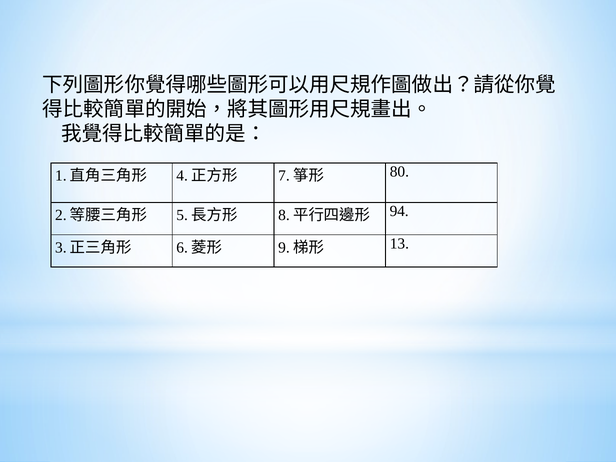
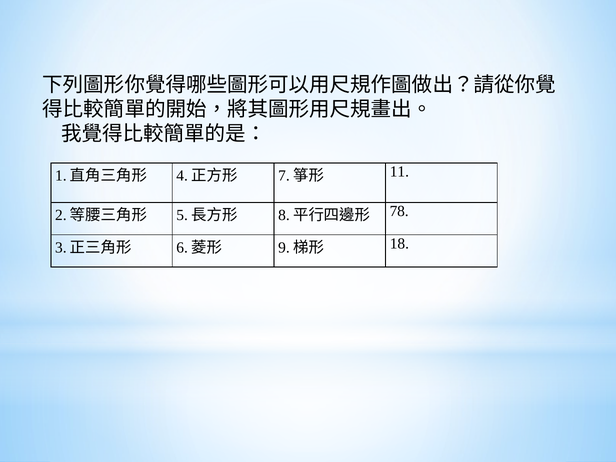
80: 80 -> 11 (399, 172)
94: 94 -> 78 (399, 211)
13: 13 -> 18 (399, 243)
